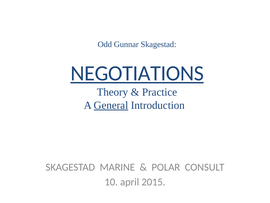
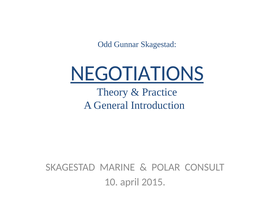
General underline: present -> none (111, 105)
